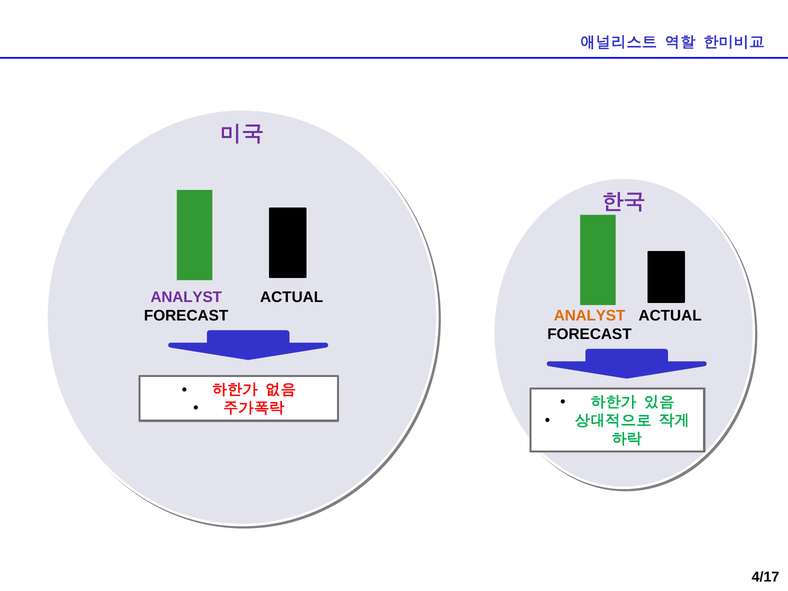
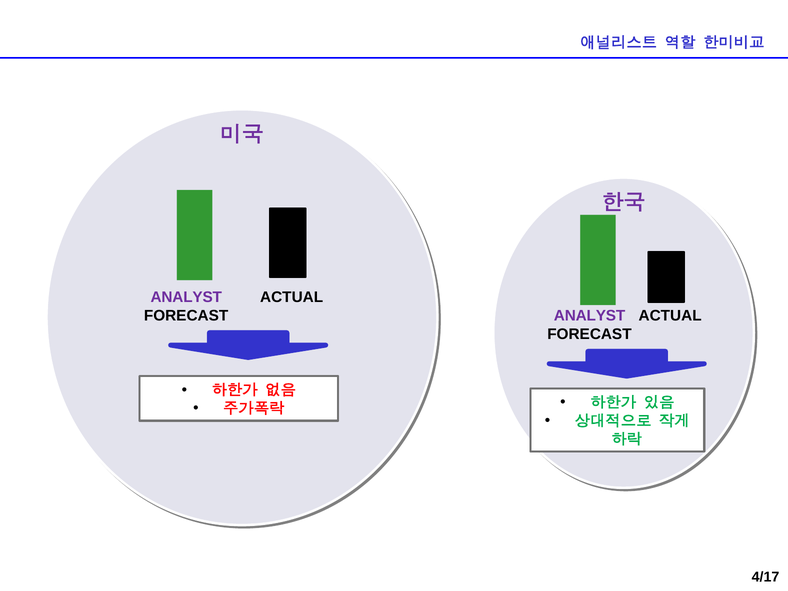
ANALYST colour: orange -> purple (590, 316)
